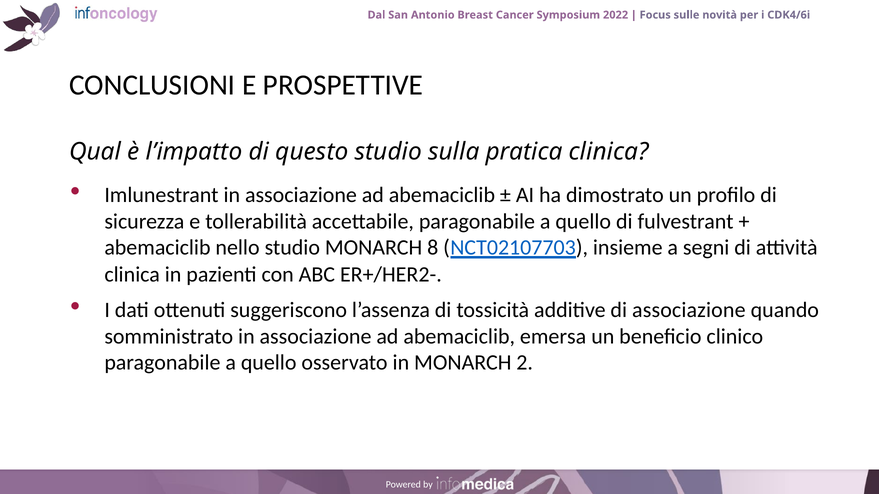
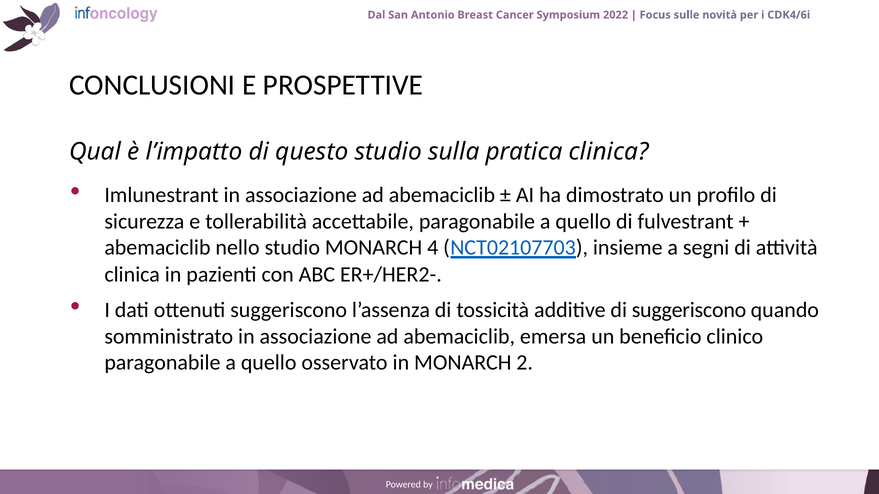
8: 8 -> 4 (433, 248)
di associazione: associazione -> suggeriscono (689, 310)
